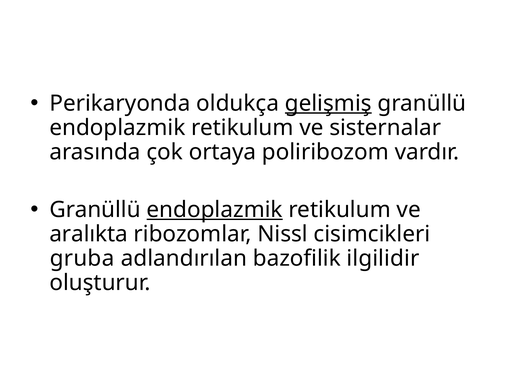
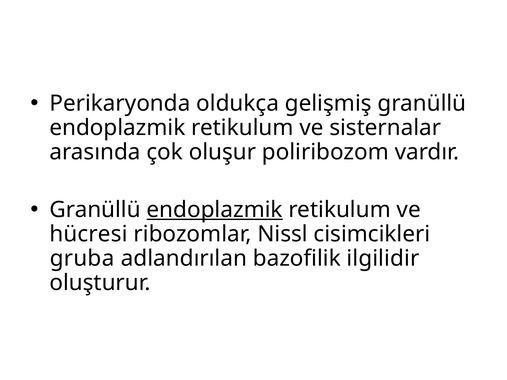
gelişmiş underline: present -> none (328, 103)
ortaya: ortaya -> oluşur (222, 152)
aralıkta: aralıkta -> hücresi (89, 234)
